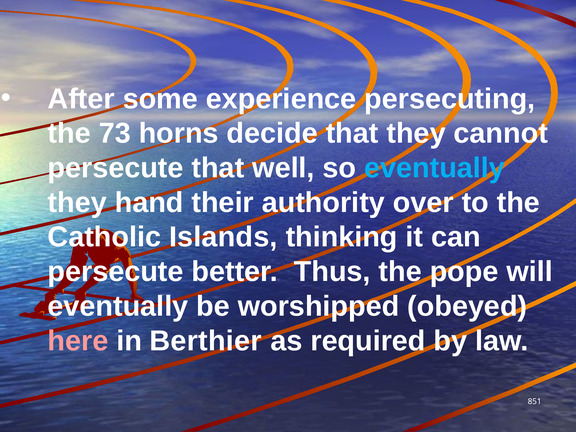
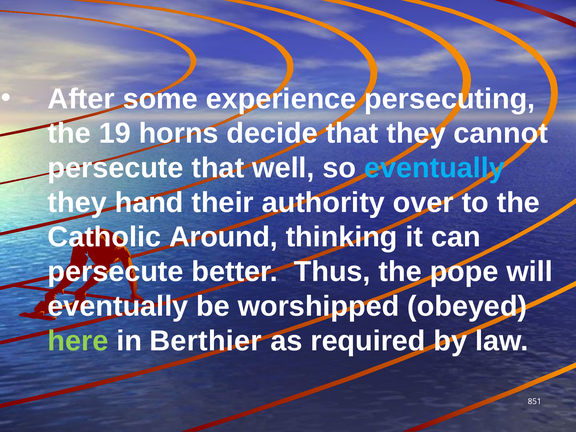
73: 73 -> 19 (115, 133)
Islands: Islands -> Around (223, 237)
here colour: pink -> light green (78, 341)
